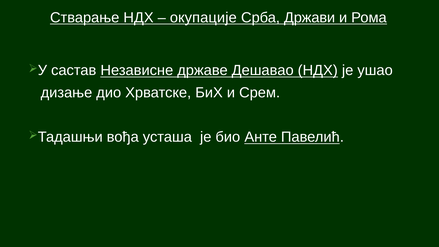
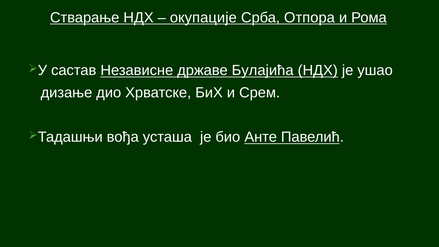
Држави: Држави -> Отпора (309, 18)
Дешавао: Дешавао -> Булајића (263, 70)
